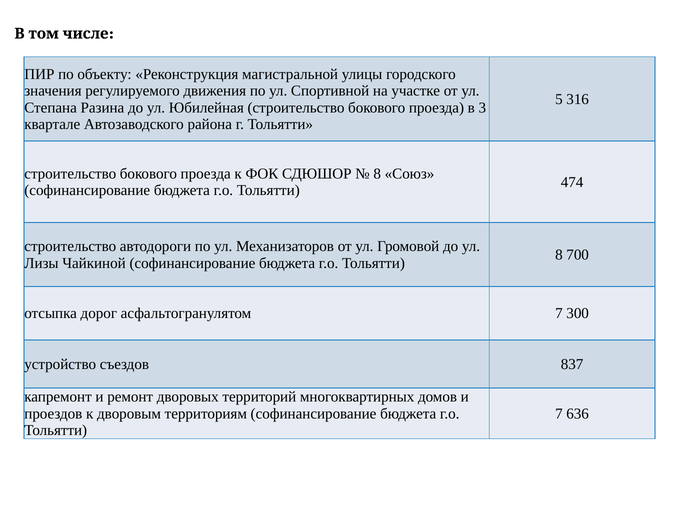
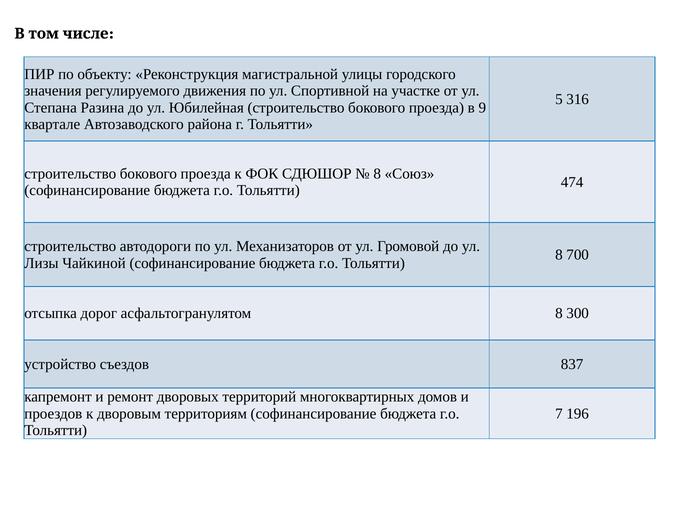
3: 3 -> 9 (482, 108)
асфальтогранулятом 7: 7 -> 8 (559, 314)
636: 636 -> 196 (578, 414)
